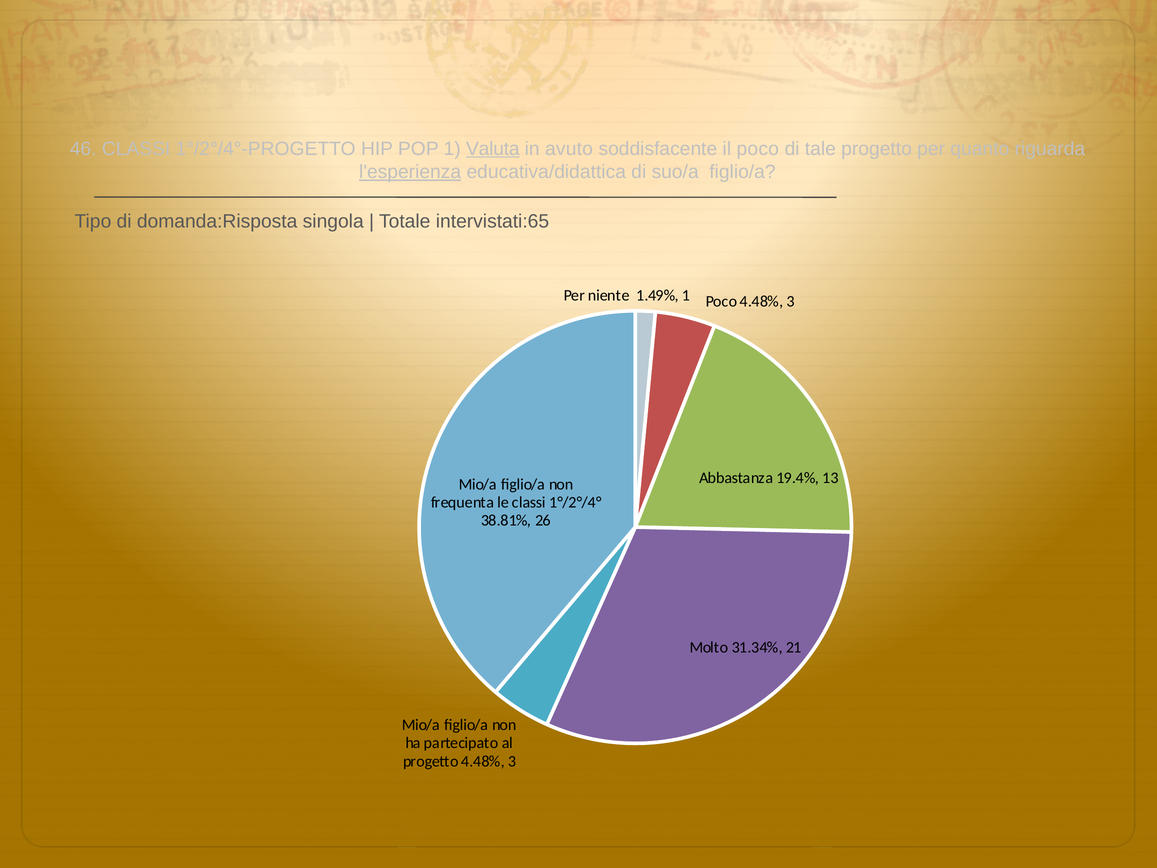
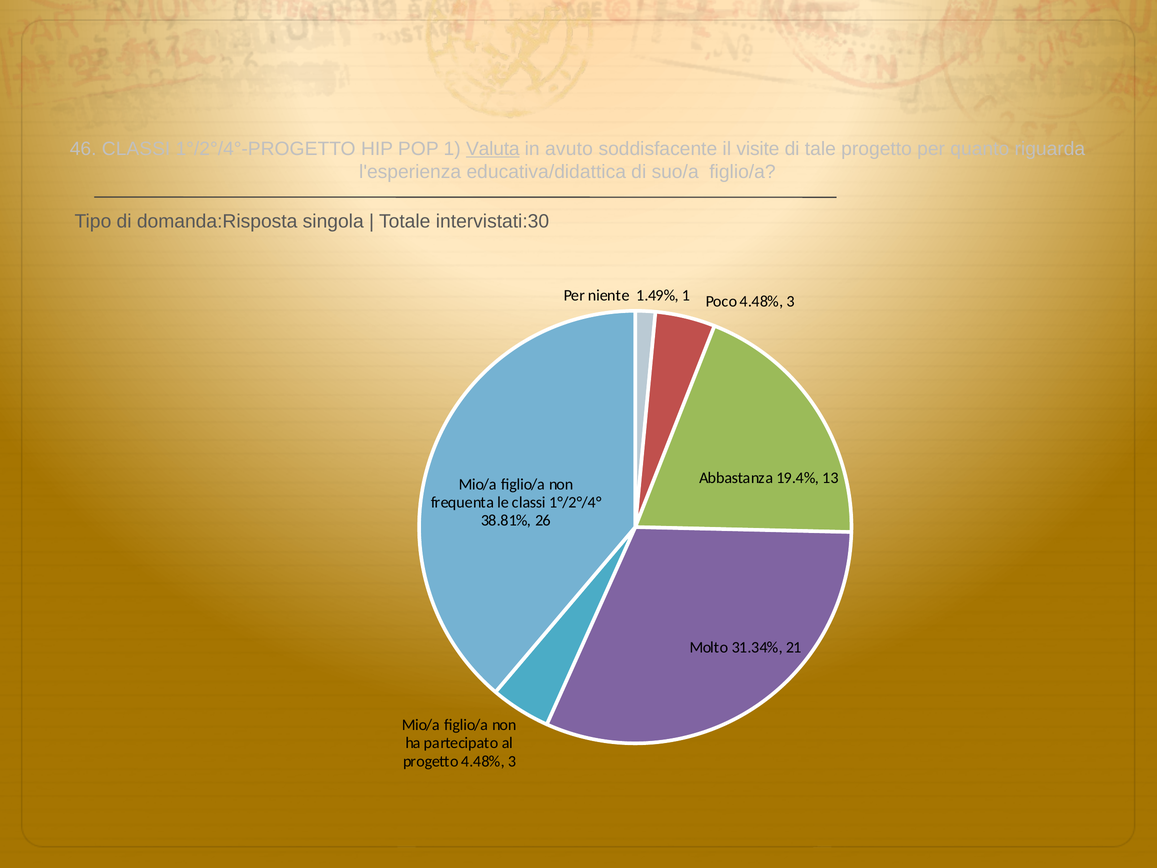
il poco: poco -> visite (758, 149)
l'esperienza underline: present -> none (410, 172)
intervistati:65: intervistati:65 -> intervistati:30 (492, 221)
